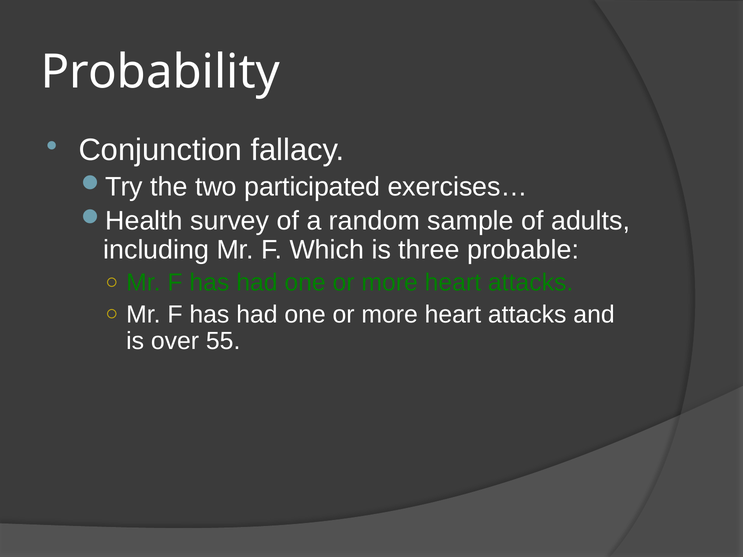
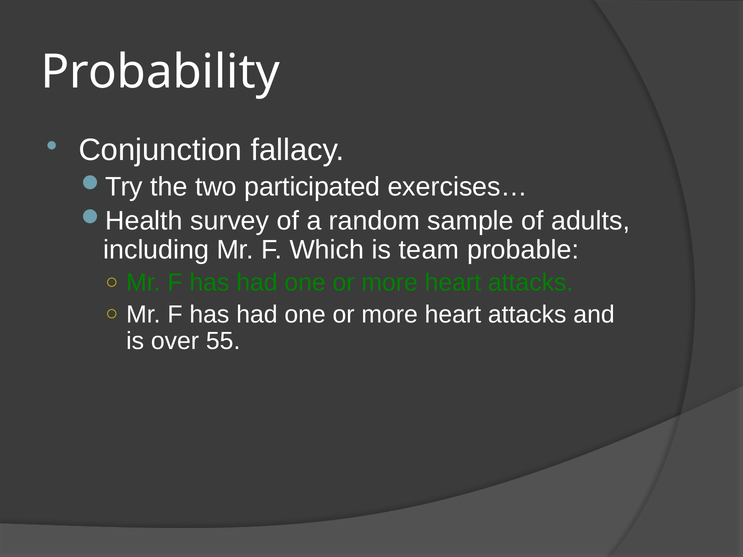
three: three -> team (429, 250)
